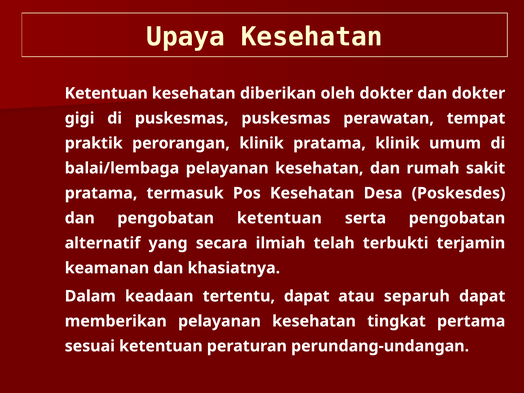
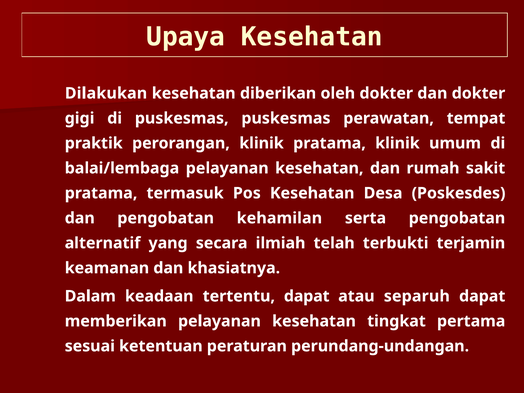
Ketentuan: Ketentuan -> Dilakukan (106, 93)
pengobatan ketentuan: ketentuan -> kehamilan (279, 218)
